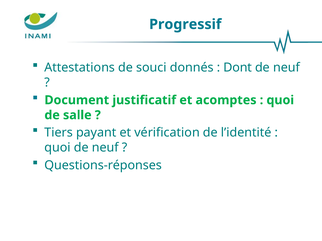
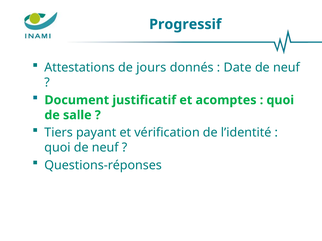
souci: souci -> jours (151, 68)
Dont: Dont -> Date (238, 68)
